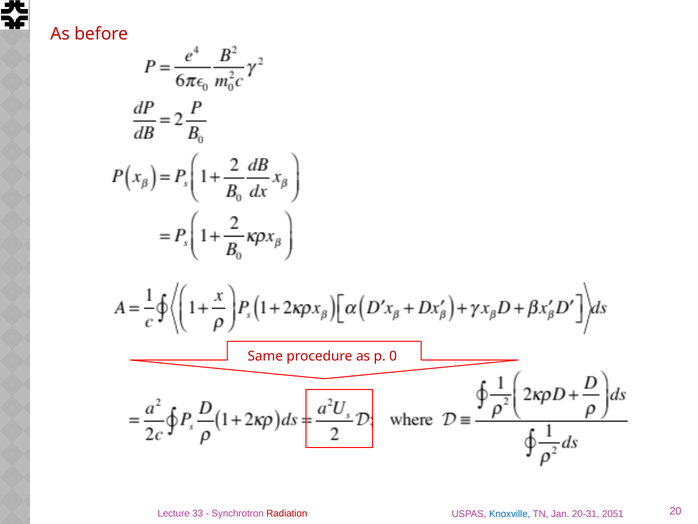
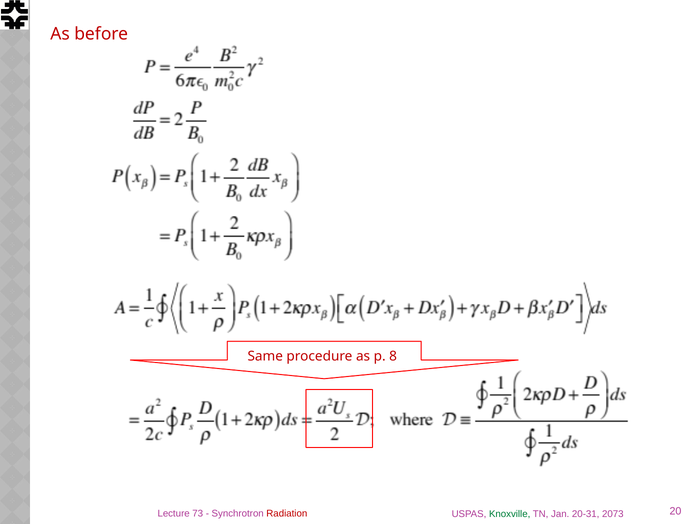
0: 0 -> 8 (393, 356)
33: 33 -> 73 (198, 513)
Knoxville colour: blue -> green (510, 514)
2051: 2051 -> 2073 (613, 514)
